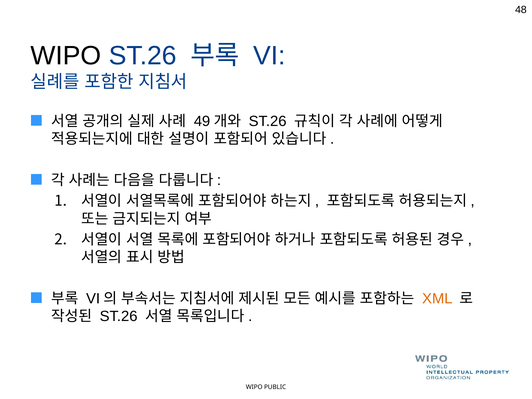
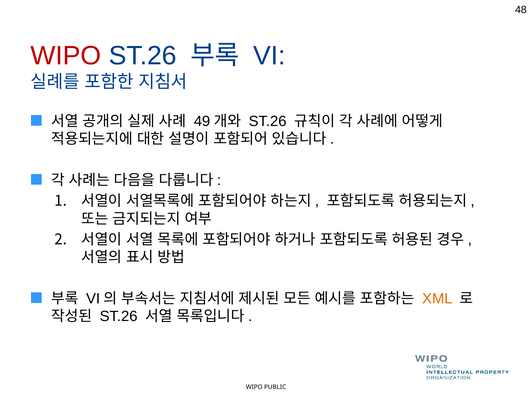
WIPO colour: black -> red (66, 56)
